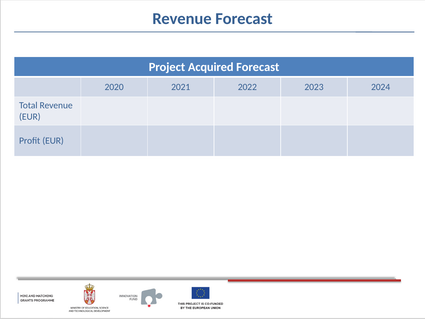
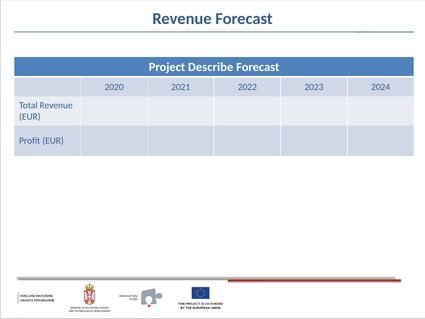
Acquired: Acquired -> Describe (211, 67)
